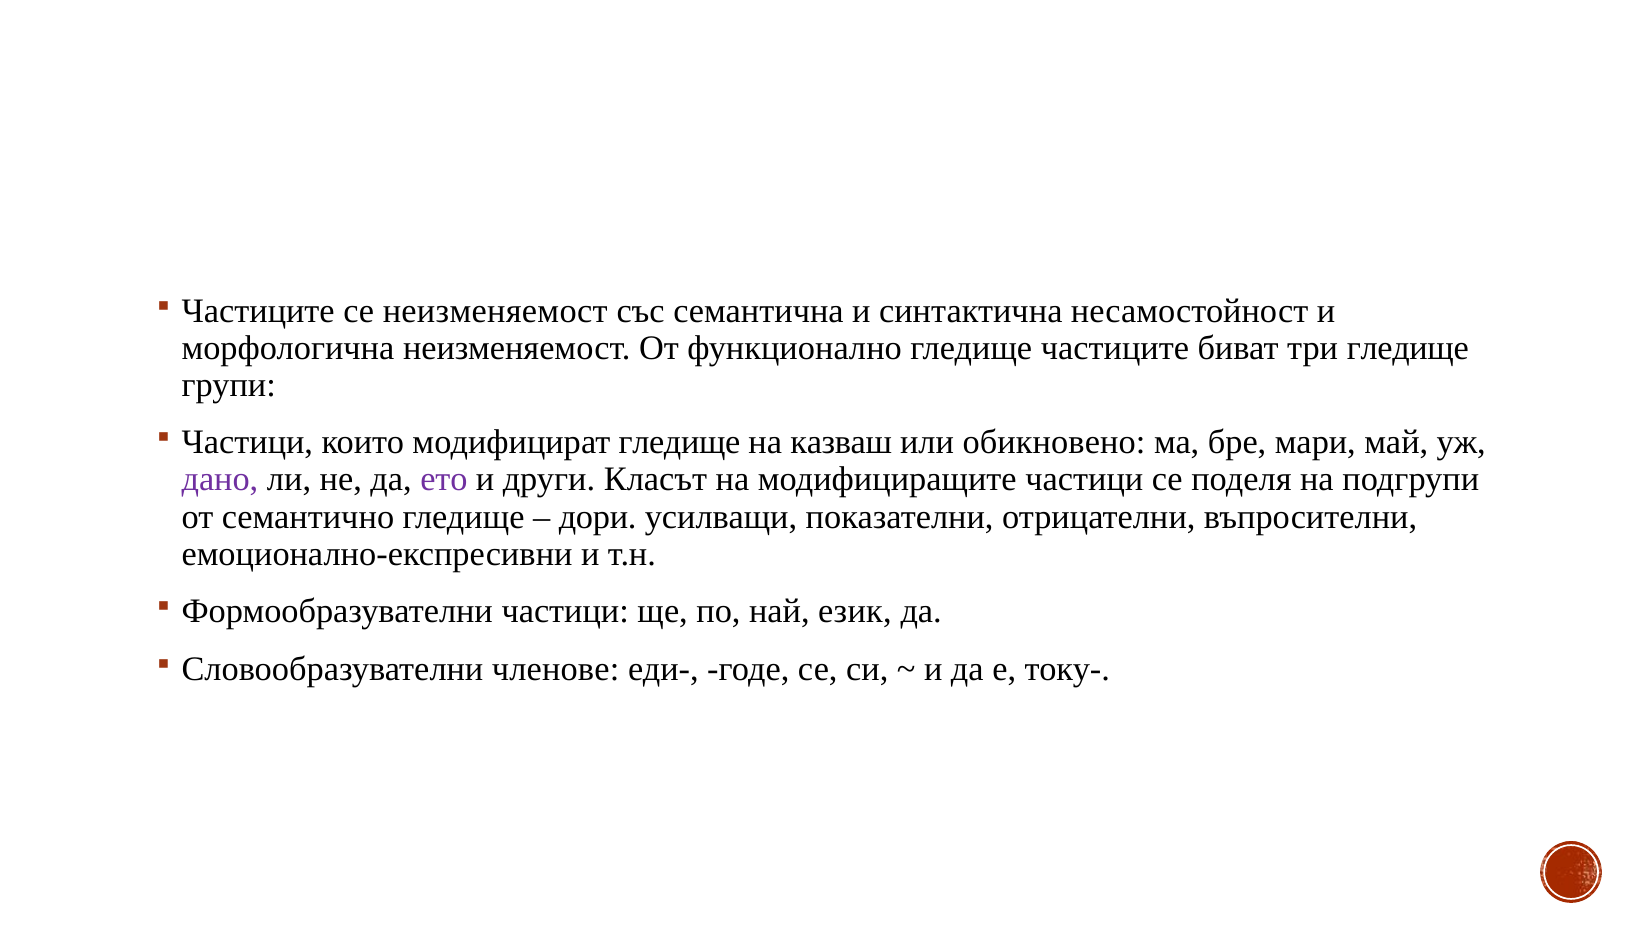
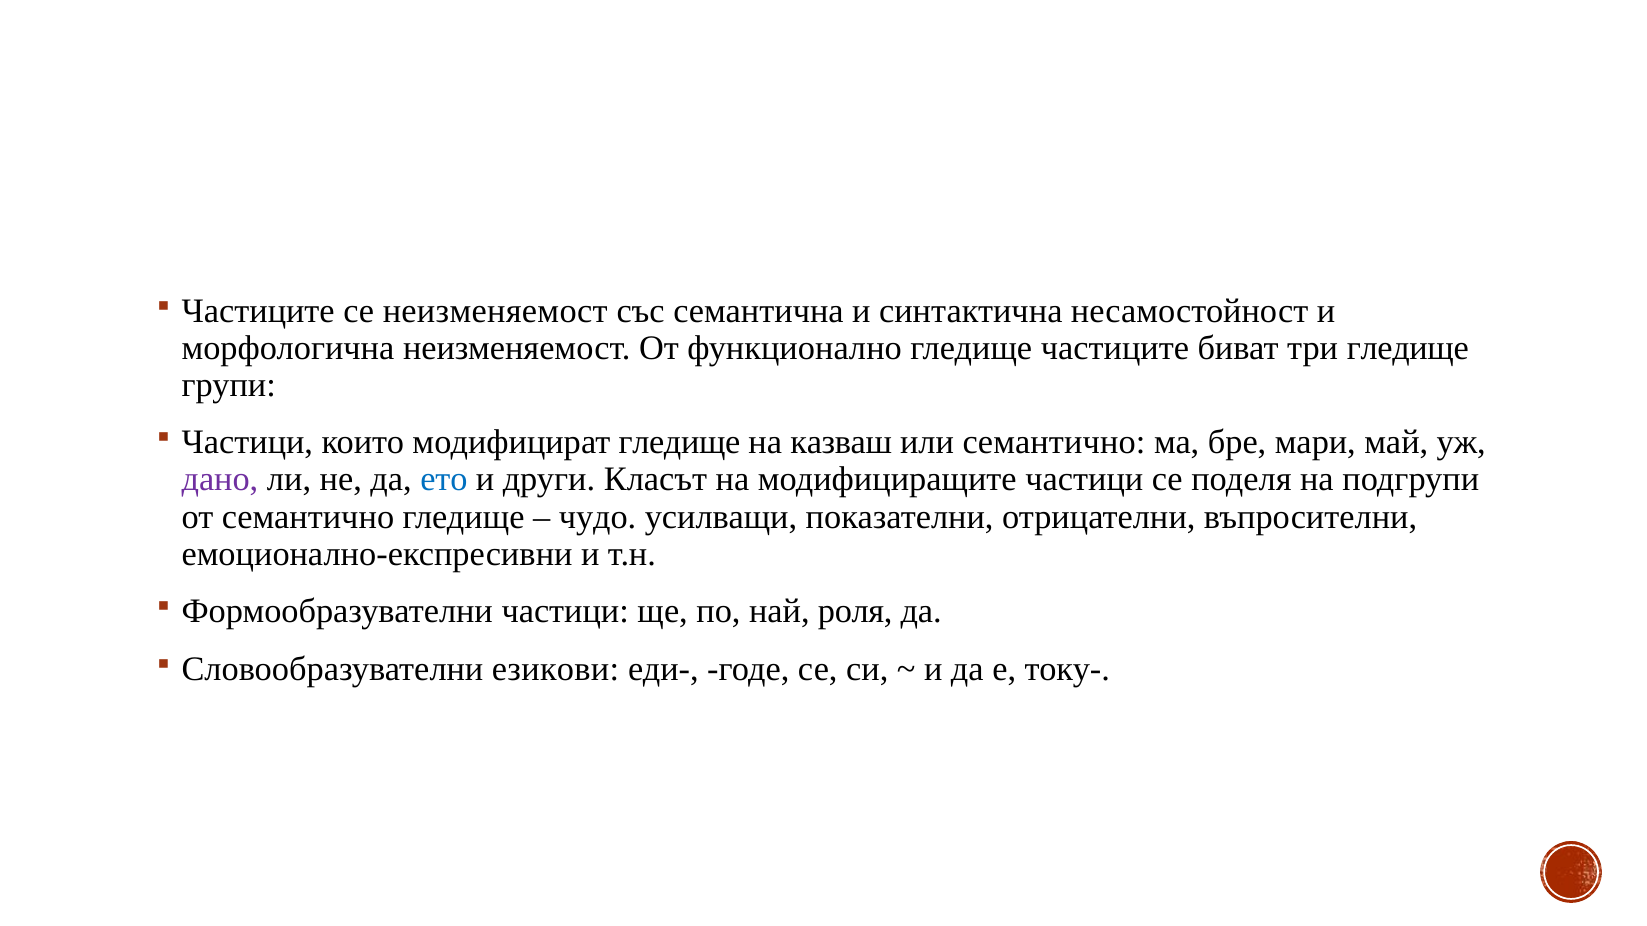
или обикновено: обикновено -> семантично (1054, 443)
ето colour: purple -> blue (444, 480)
дори: дори -> чудо (598, 517)
език: език -> роля (855, 612)
членове: членове -> езикови (556, 669)
